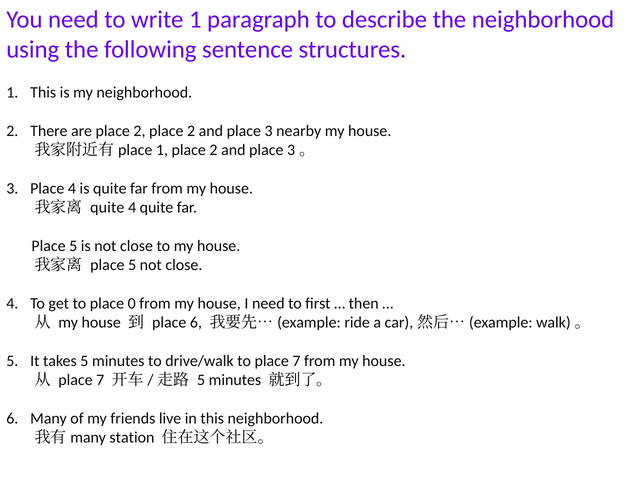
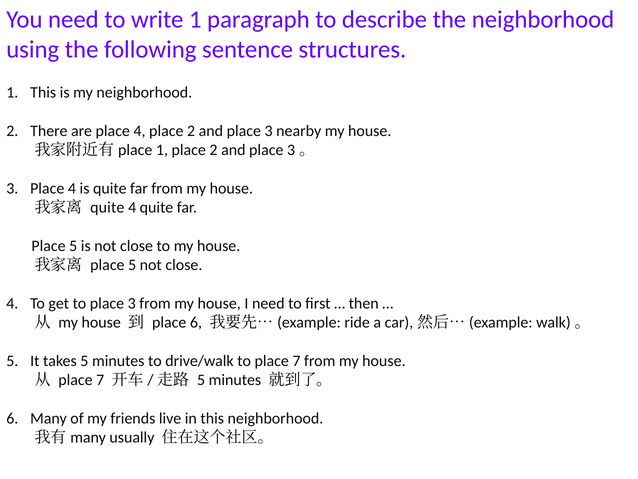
are place 2: 2 -> 4 (140, 131)
to place 0: 0 -> 3 (132, 303)
station: station -> usually (132, 437)
